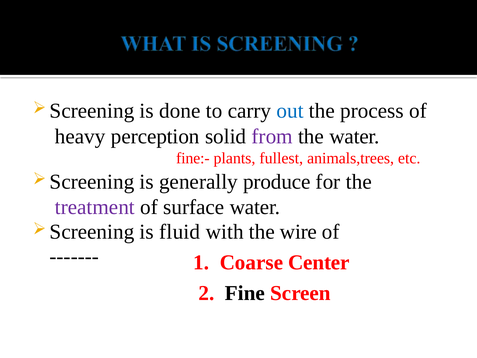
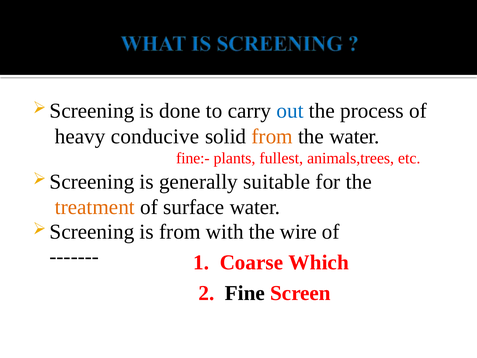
perception: perception -> conducive (155, 136)
from colour: purple -> orange (272, 136)
produce: produce -> suitable (277, 182)
treatment colour: purple -> orange (95, 207)
is fluid: fluid -> from (180, 232)
Center: Center -> Which (319, 262)
